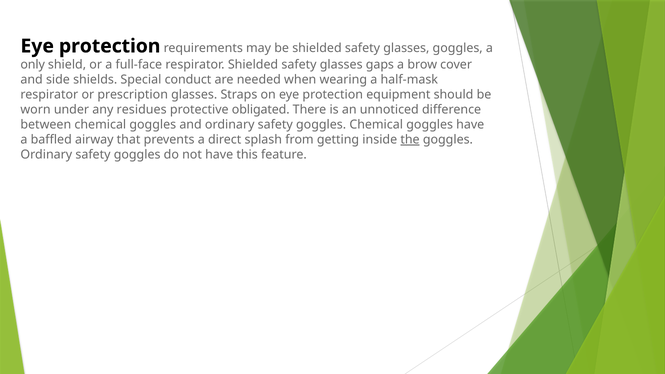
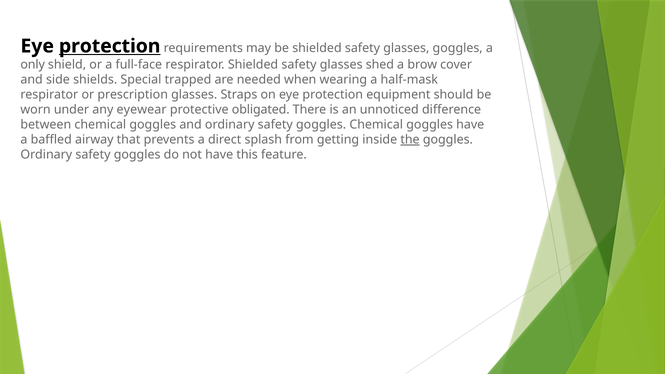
protection underline: none -> present (110, 46)
gaps: gaps -> shed (380, 65)
conduct: conduct -> trapped (188, 80)
residues: residues -> eyewear (142, 110)
